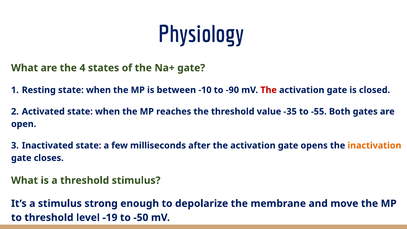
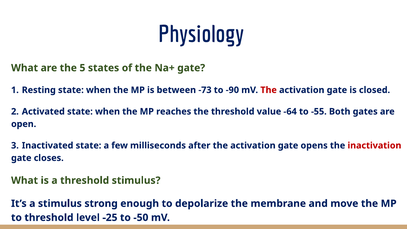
4: 4 -> 5 (82, 68)
-10: -10 -> -73 (205, 90)
-35: -35 -> -64 (290, 112)
inactivation colour: orange -> red (374, 145)
-19: -19 -> -25 (110, 218)
